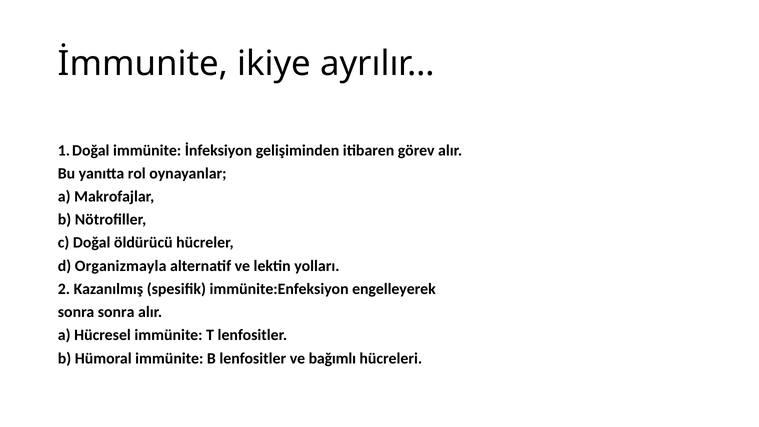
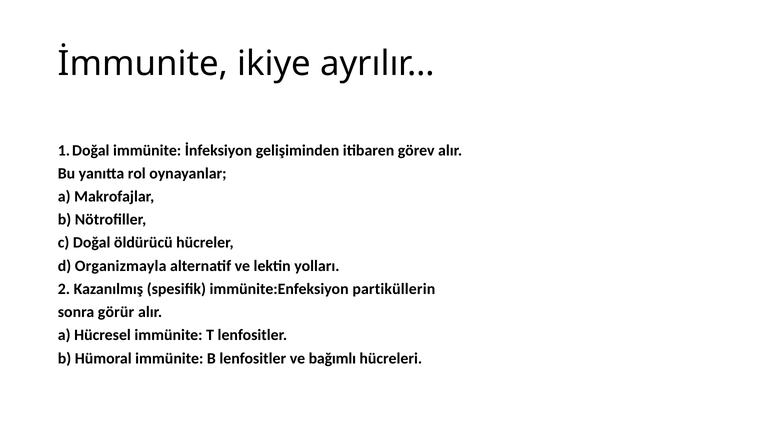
engelleyerek: engelleyerek -> partiküllerin (394, 289)
sonra sonra: sonra -> görür (116, 312)
